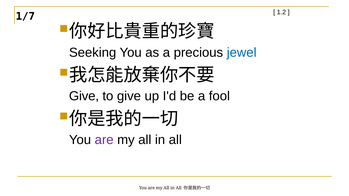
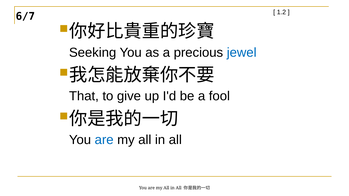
1/7: 1/7 -> 6/7 (25, 16)
Give: Give -> That (84, 96)
are colour: purple -> blue (104, 140)
